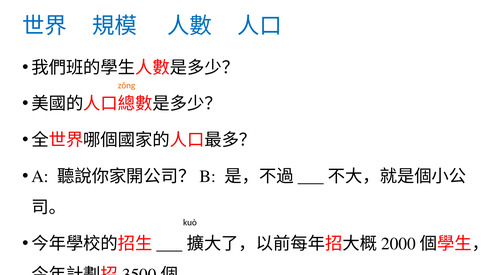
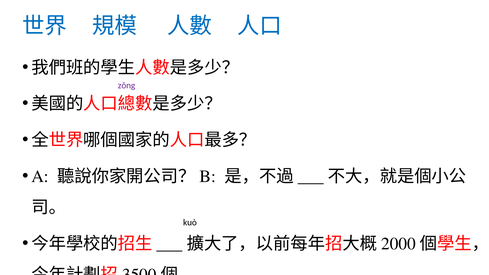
zǒng colour: orange -> purple (127, 85)
